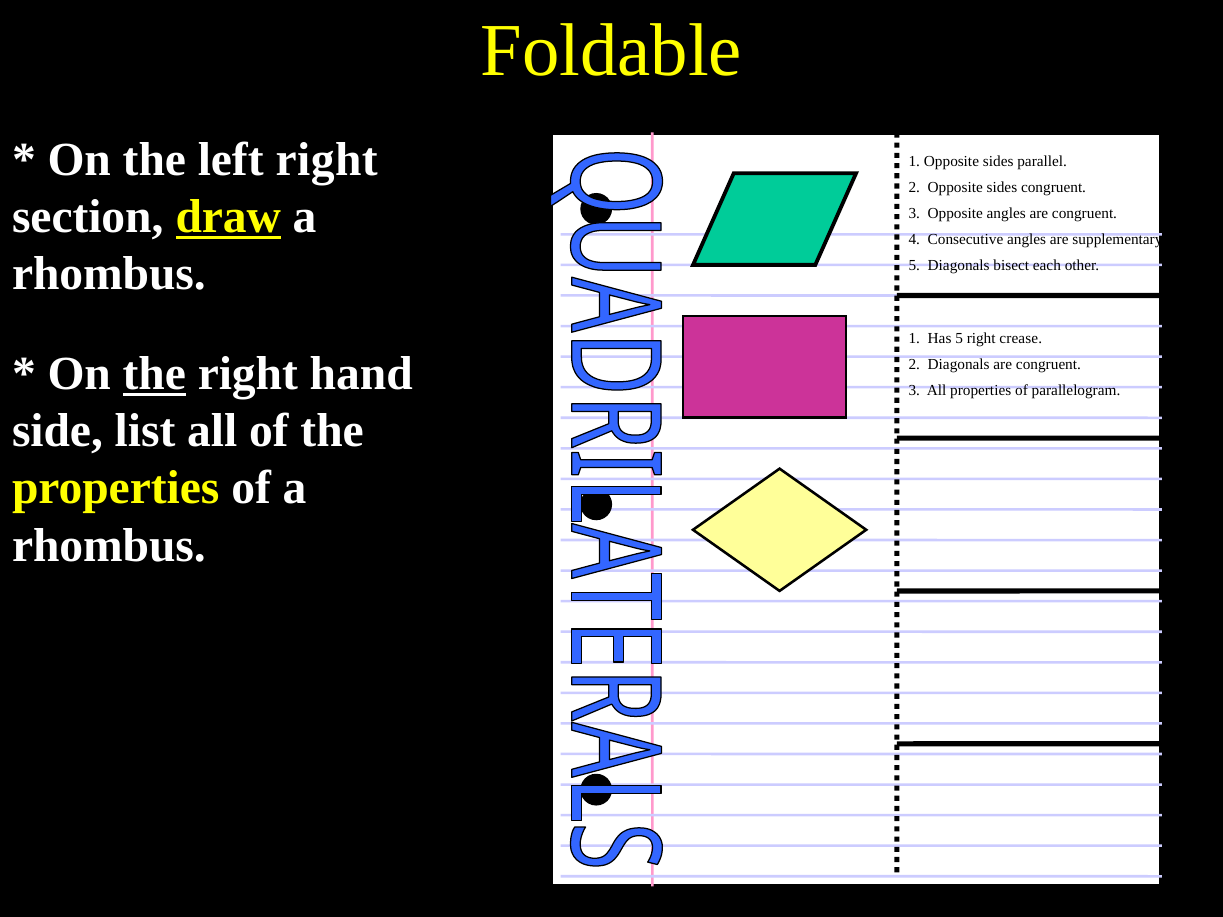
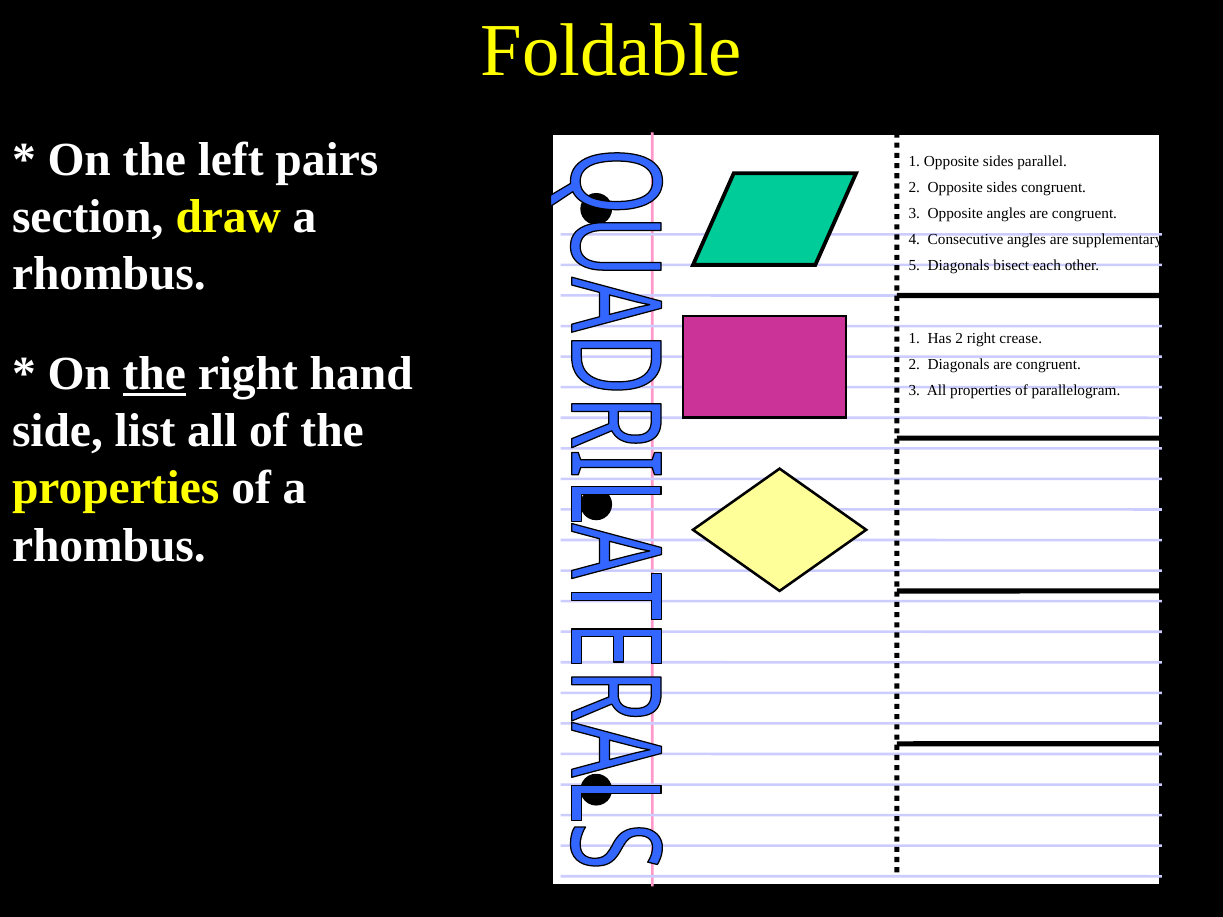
left right: right -> pairs (327, 160)
draw underline: present -> none (228, 217)
Has 5: 5 -> 2 (959, 339)
